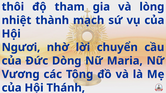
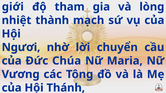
thôi: thôi -> giới (13, 7)
Dòng: Dòng -> Chúa (67, 61)
